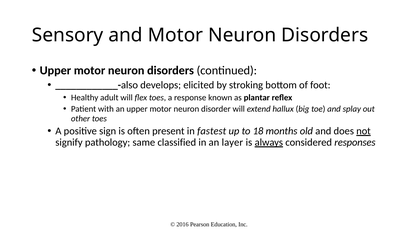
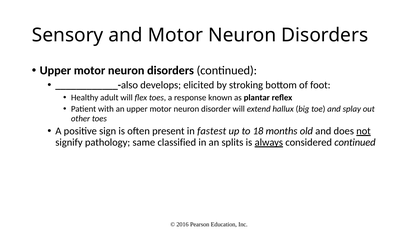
layer: layer -> splits (232, 142)
considered responses: responses -> continued (355, 142)
